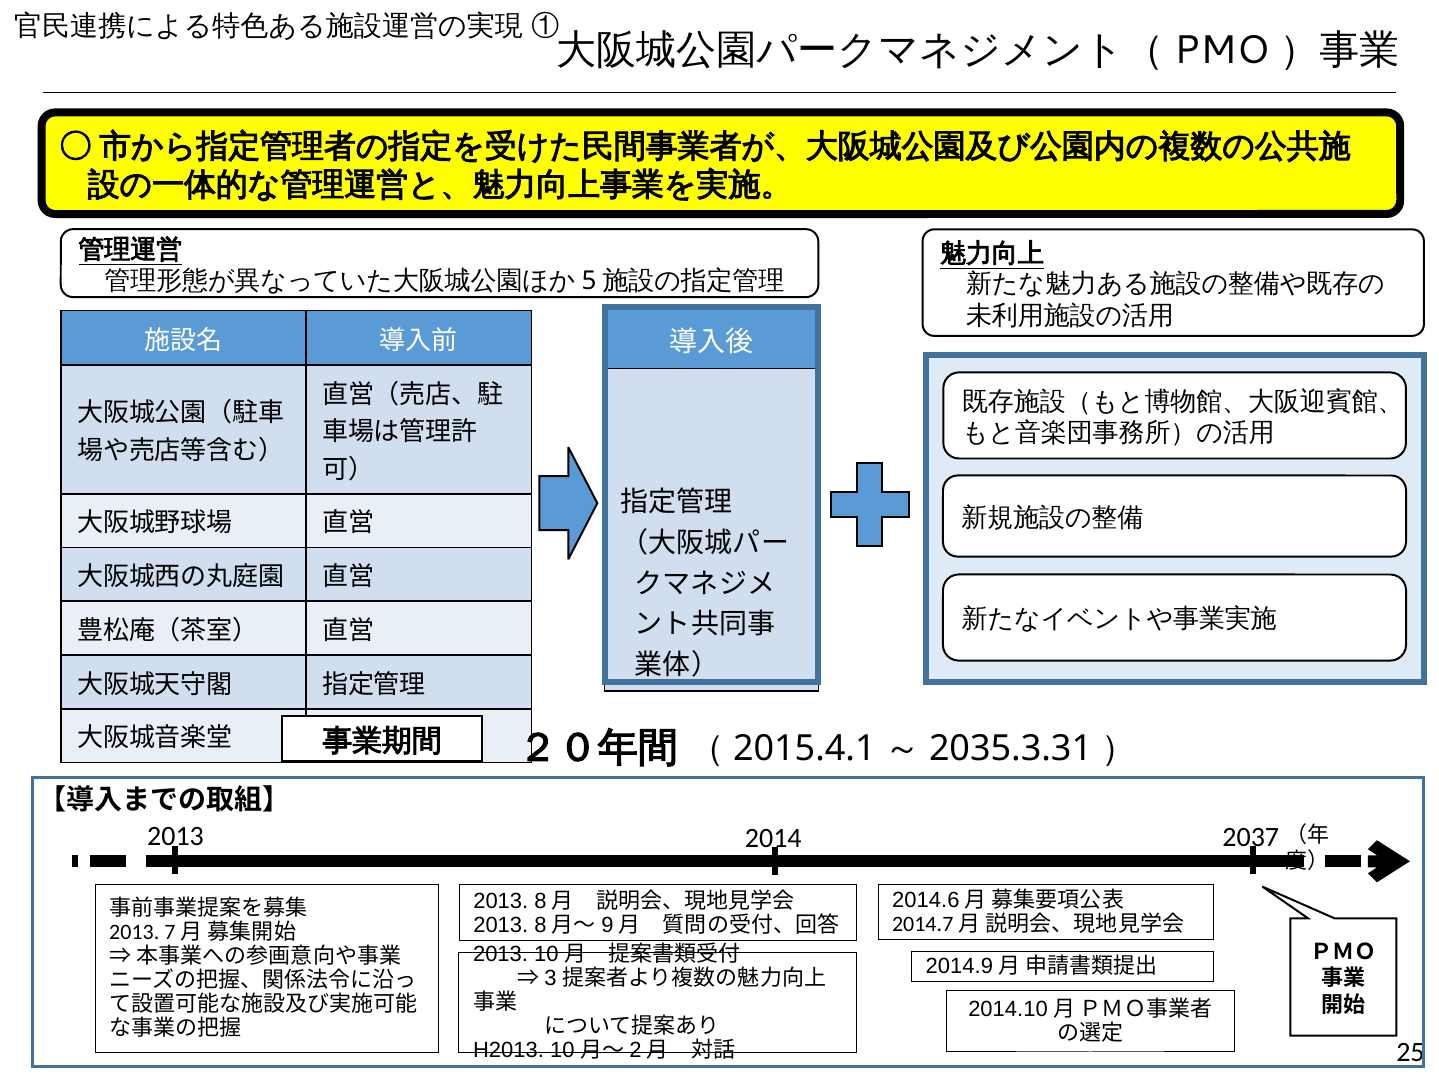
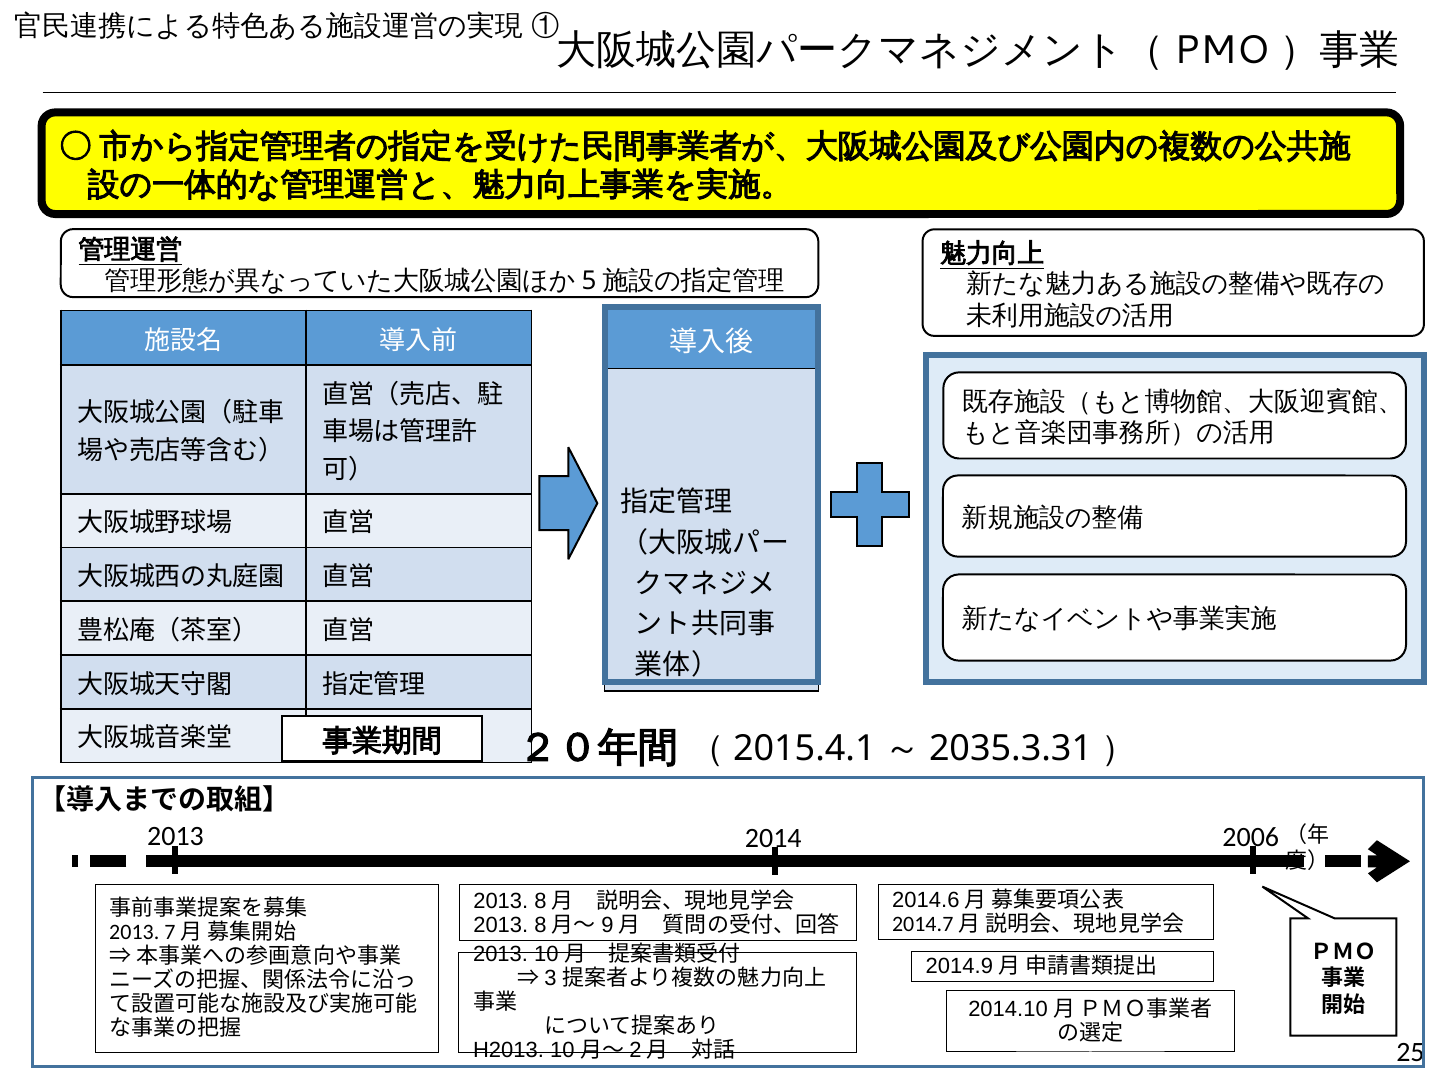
2037: 2037 -> 2006 (1251, 838)
